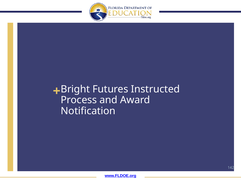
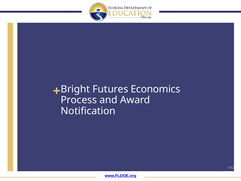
Instructed: Instructed -> Economics (155, 89)
